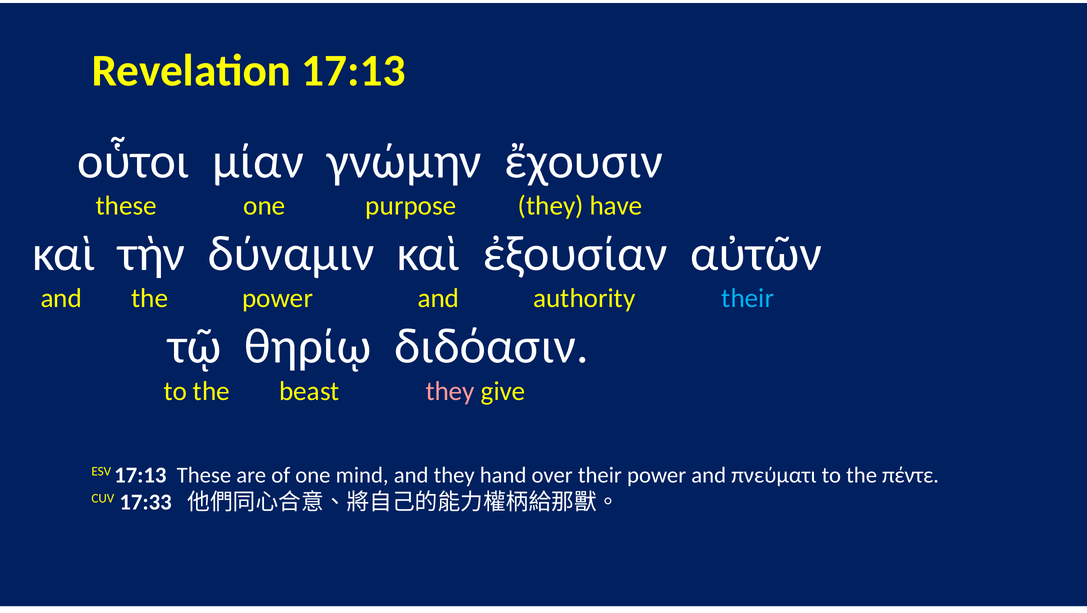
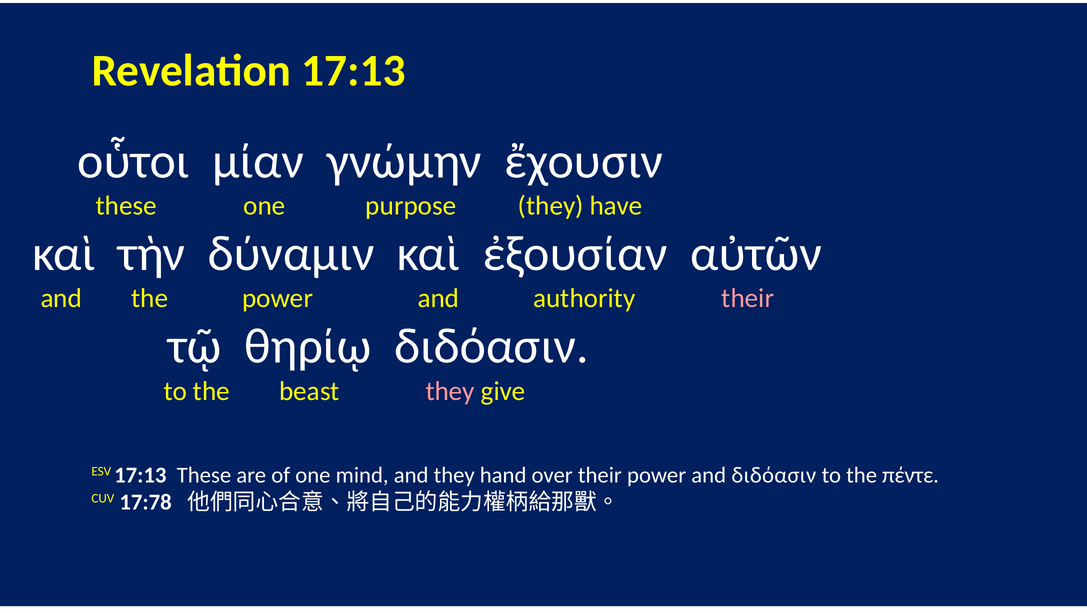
their colour: light blue -> pink (748, 298)
and πνεύματι: πνεύματι -> διδόασιν (774, 475)
17:33: 17:33 -> 17:78 (146, 502)
